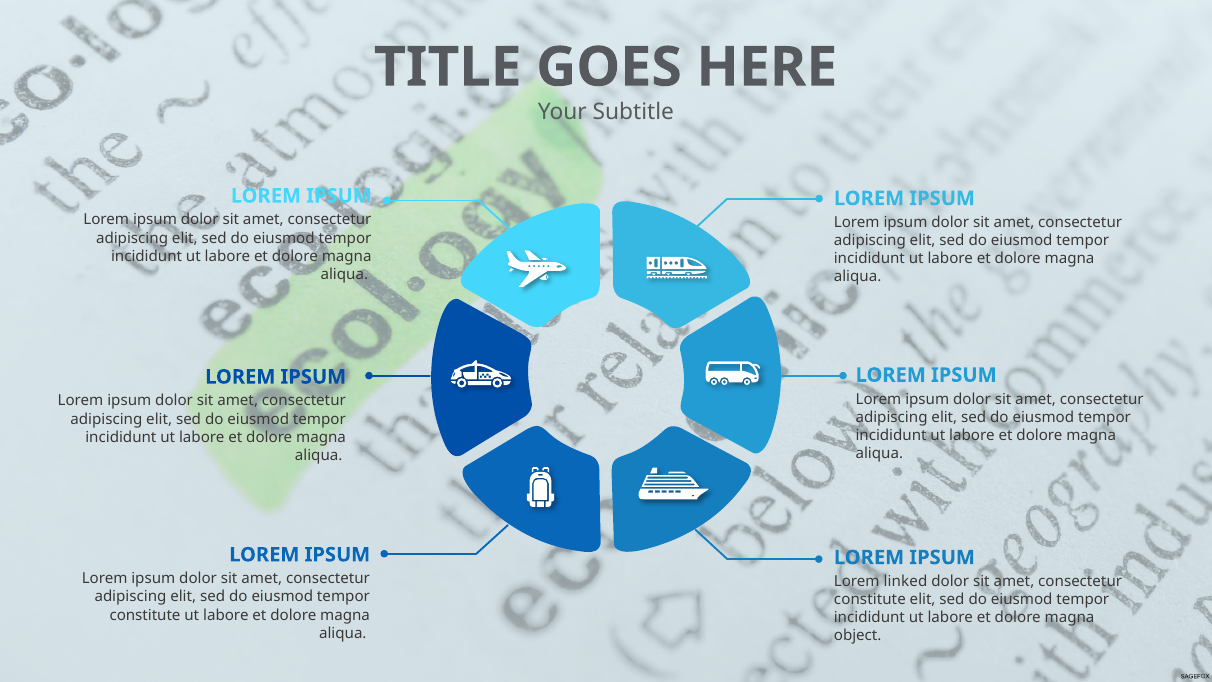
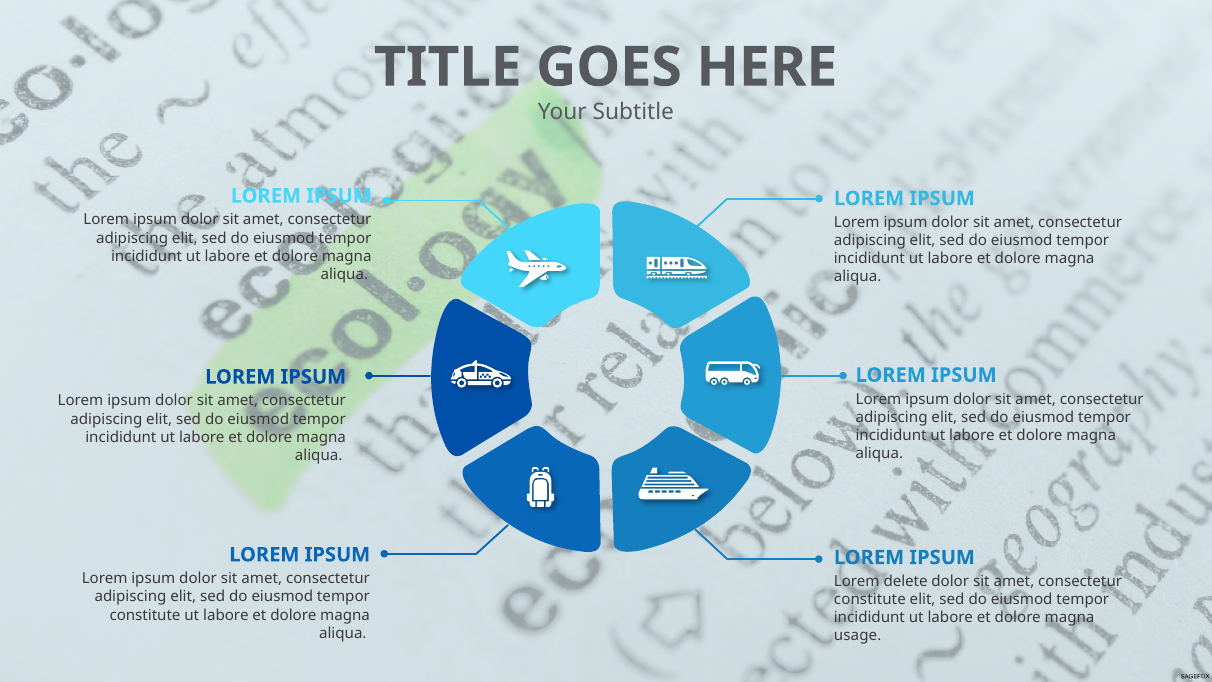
linked: linked -> delete (906, 581)
object: object -> usage (858, 636)
